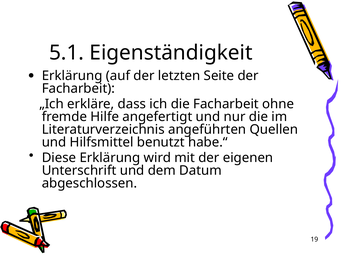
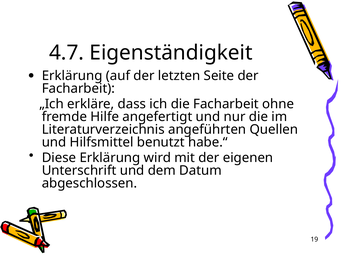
5.1: 5.1 -> 4.7 (67, 53)
